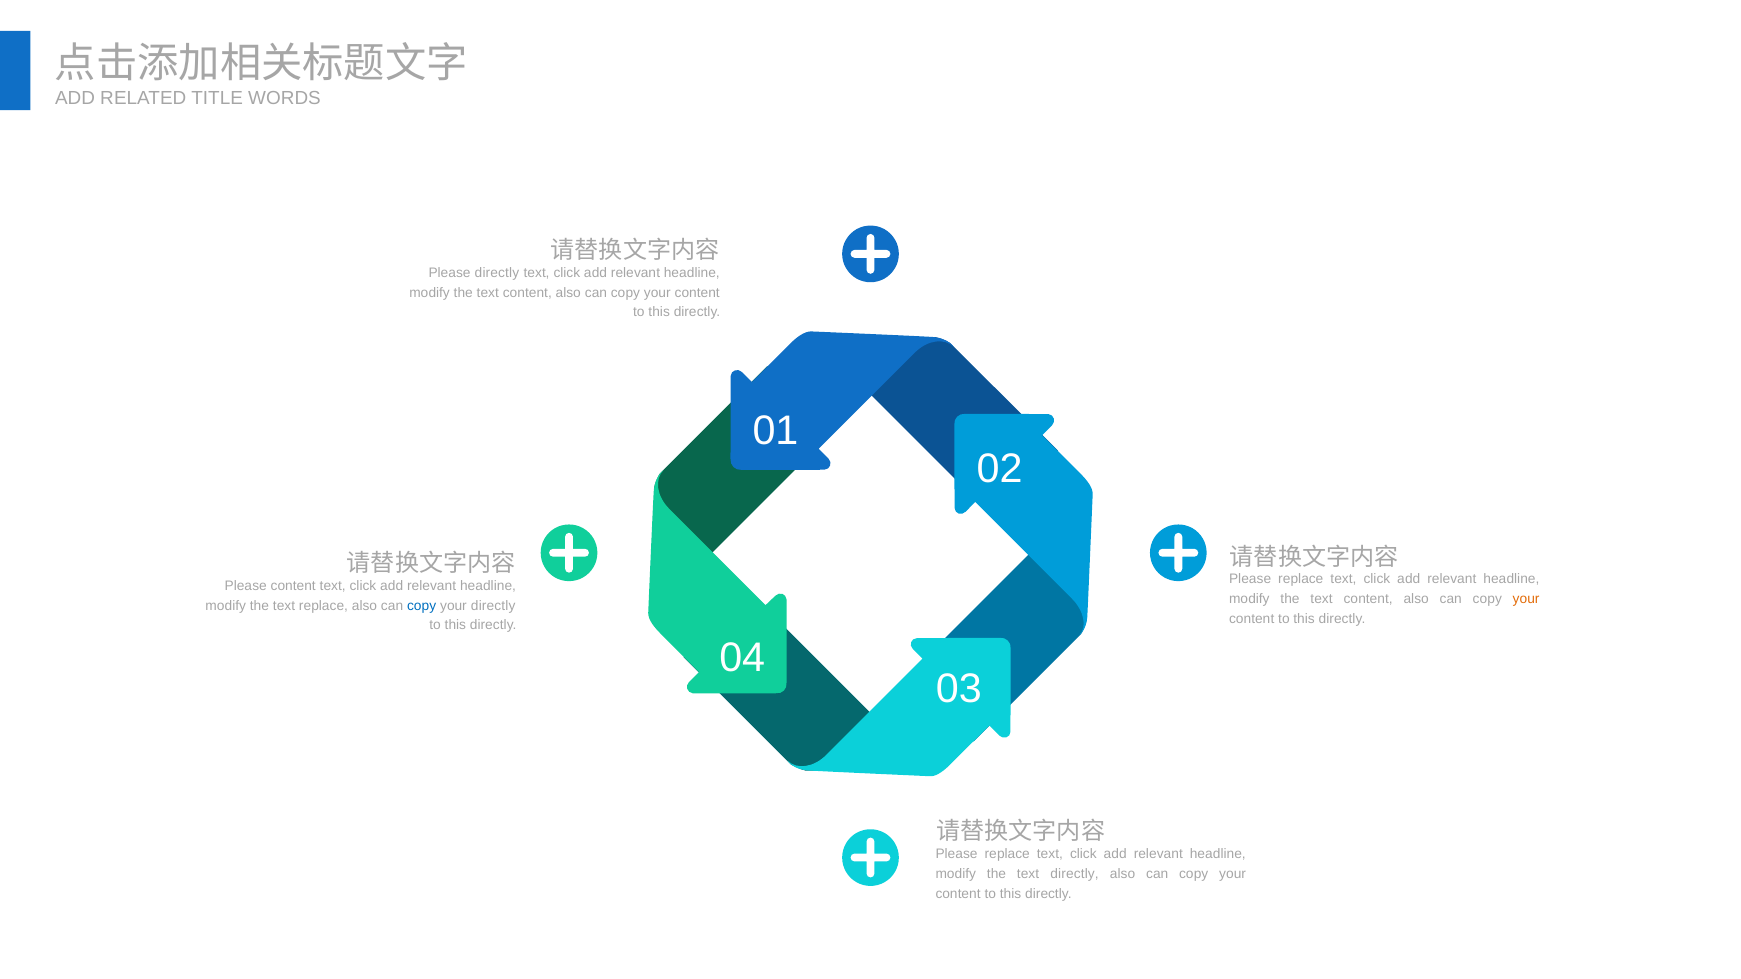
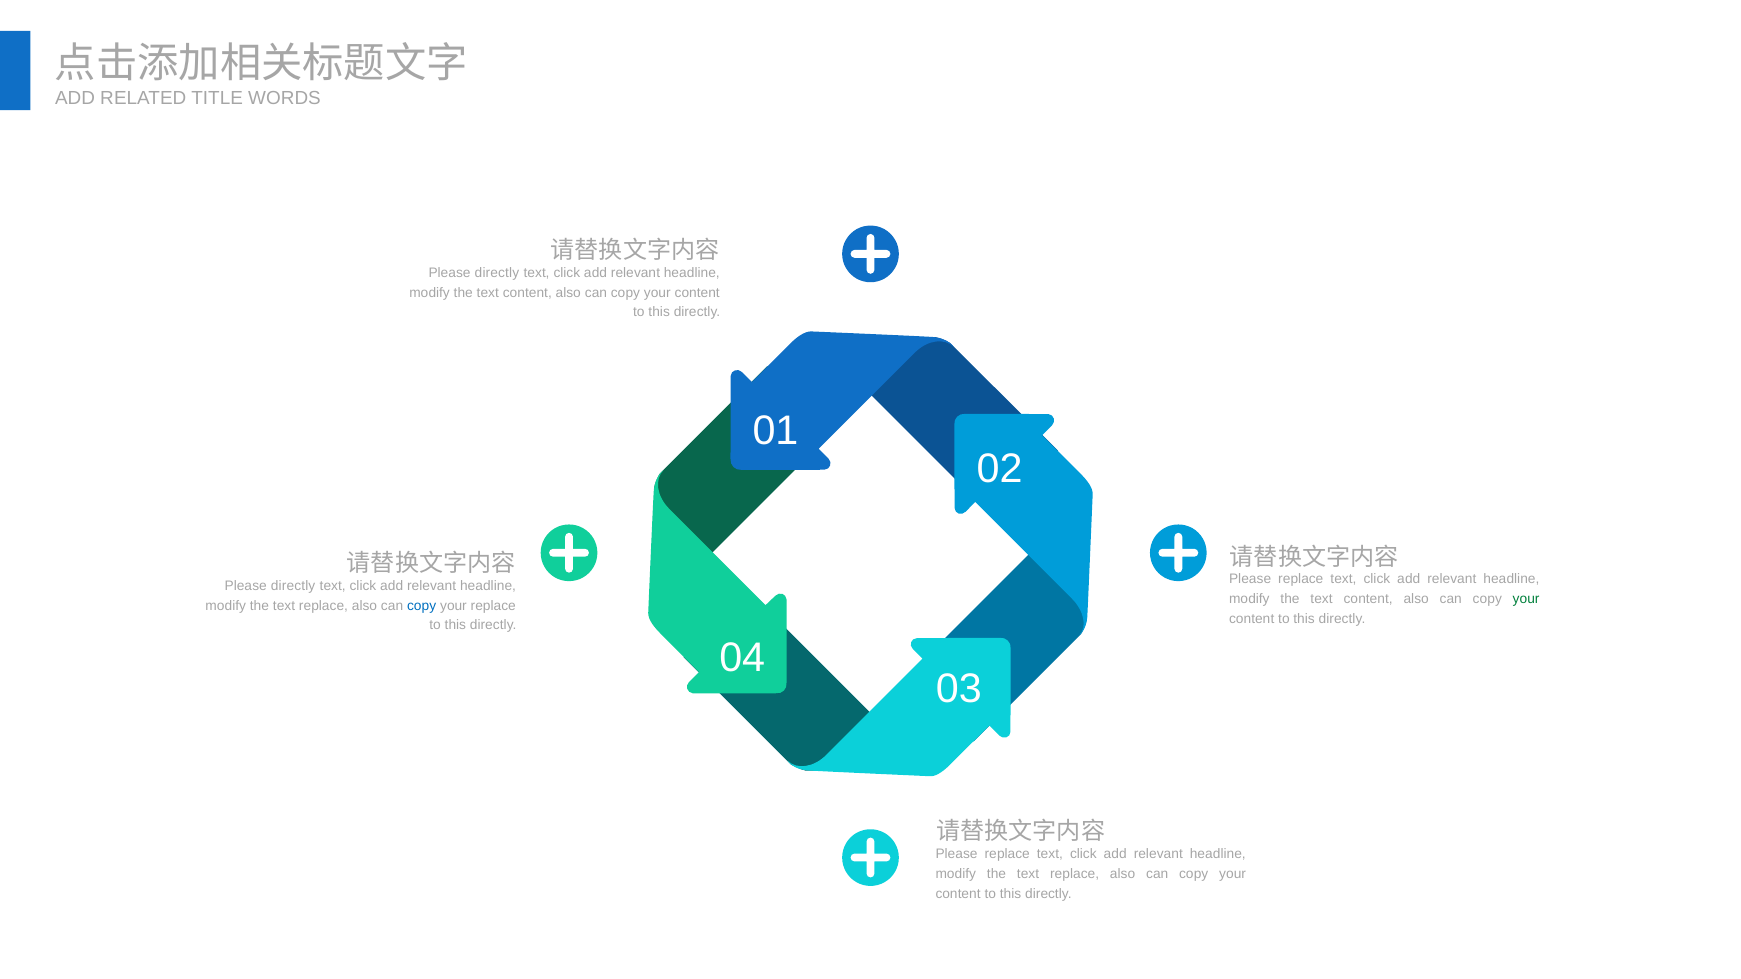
content: content -> directly (293, 586)
your colour: orange -> green (1526, 599)
your directly: directly -> replace (493, 606)
directly: directly -> replace (1075, 874)
